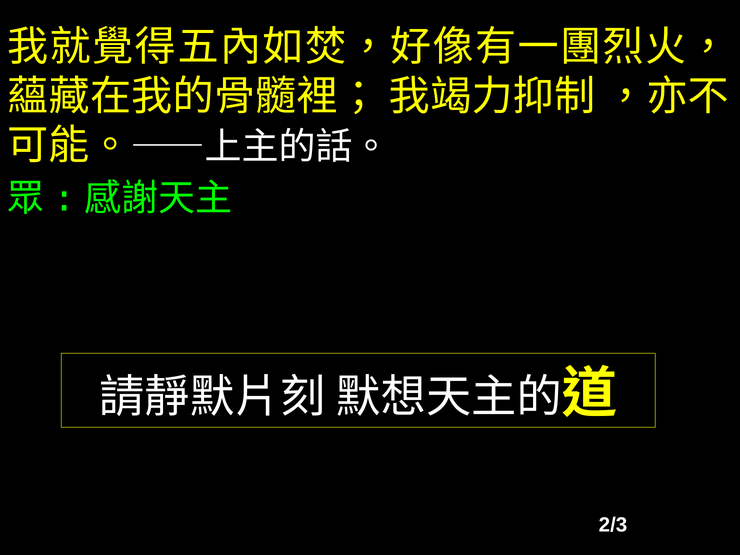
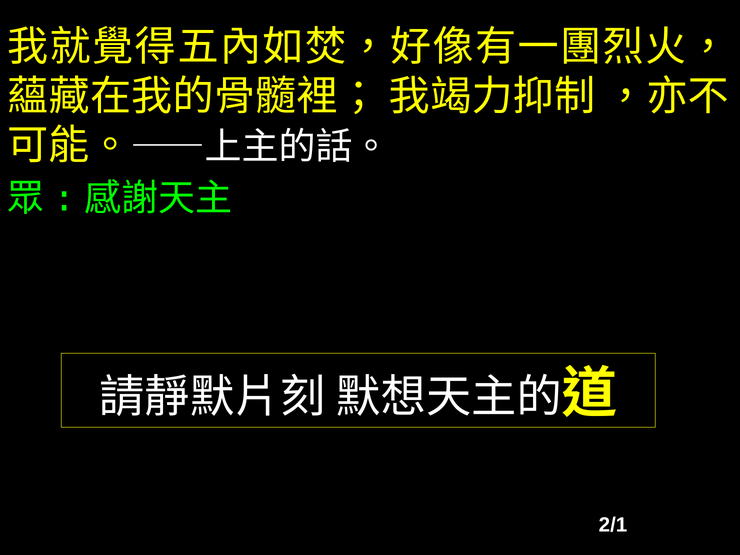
2/3: 2/3 -> 2/1 (613, 525)
